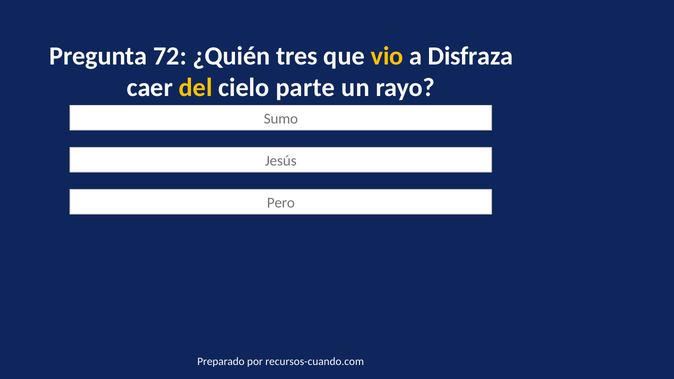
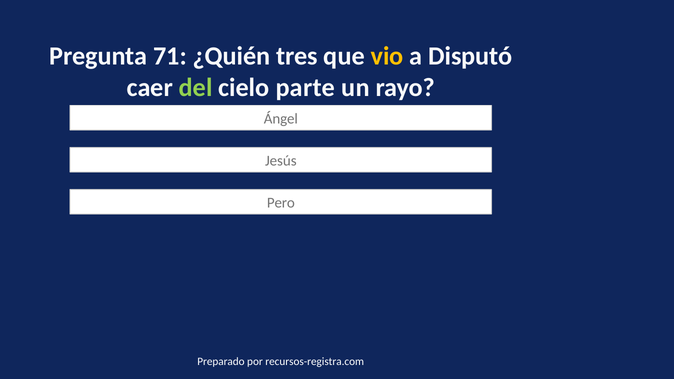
72: 72 -> 71 (170, 56)
Disfraza: Disfraza -> Disputó (470, 56)
del colour: yellow -> light green (196, 87)
Sumo: Sumo -> Ángel (281, 119)
recursos-cuando.com: recursos-cuando.com -> recursos-registra.com (315, 362)
